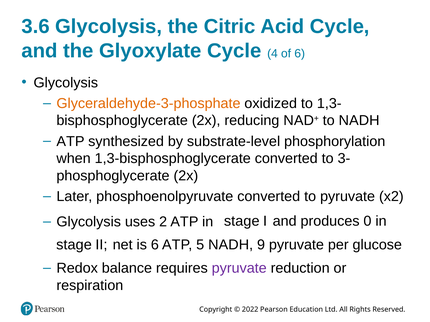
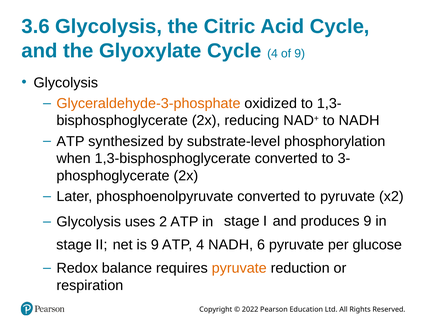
of 6: 6 -> 9 (300, 54)
produces 0: 0 -> 9 (367, 222)
is 6: 6 -> 9 (155, 245)
P 5: 5 -> 4 (200, 245)
9: 9 -> 6 (261, 245)
pyruvate colour: purple -> orange (239, 269)
